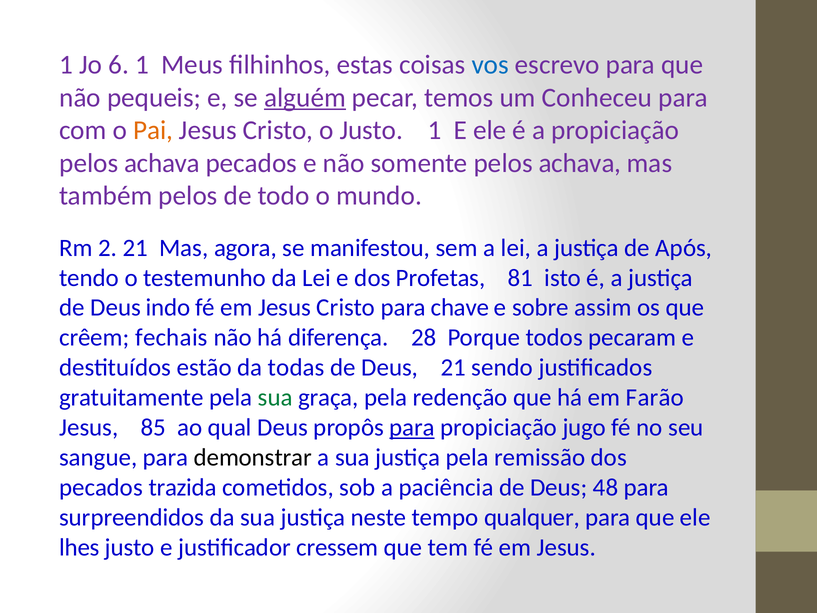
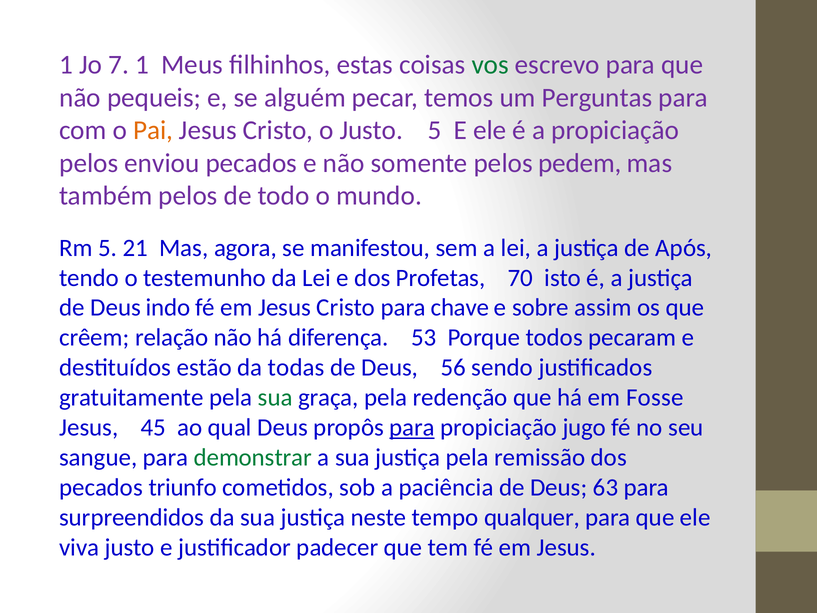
6: 6 -> 7 (119, 65)
vos colour: blue -> green (490, 65)
alguém underline: present -> none (305, 98)
Conheceu: Conheceu -> Perguntas (597, 98)
Justo 1: 1 -> 5 (434, 130)
achava: achava -> enviou (162, 163)
somente pelos achava: achava -> pedem (580, 163)
Rm 2: 2 -> 5 (108, 248)
81: 81 -> 70 (520, 278)
fechais: fechais -> relação (172, 338)
28: 28 -> 53 (424, 338)
Deus 21: 21 -> 56 (453, 367)
Farão: Farão -> Fosse (655, 397)
85: 85 -> 45 (153, 427)
demonstrar colour: black -> green (253, 457)
trazida: trazida -> triunfo (183, 487)
48: 48 -> 63 (606, 487)
lhes: lhes -> viva (79, 547)
cressem: cressem -> padecer (337, 547)
